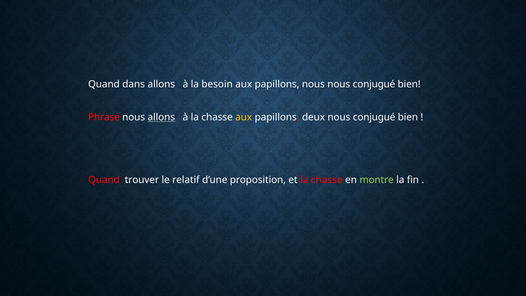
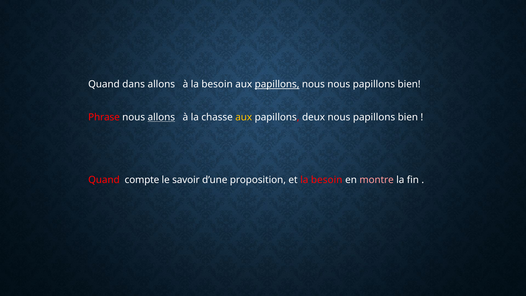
papillons underline: none -> present (277, 84)
nous nous conjugué: conjugué -> papillons (374, 84)
conjugué: conjugué -> papillons (374, 117)
trouver: trouver -> compte (142, 180)
relatif: relatif -> savoir (186, 180)
et la chasse: chasse -> besoin (327, 180)
montre colour: light green -> pink (377, 180)
